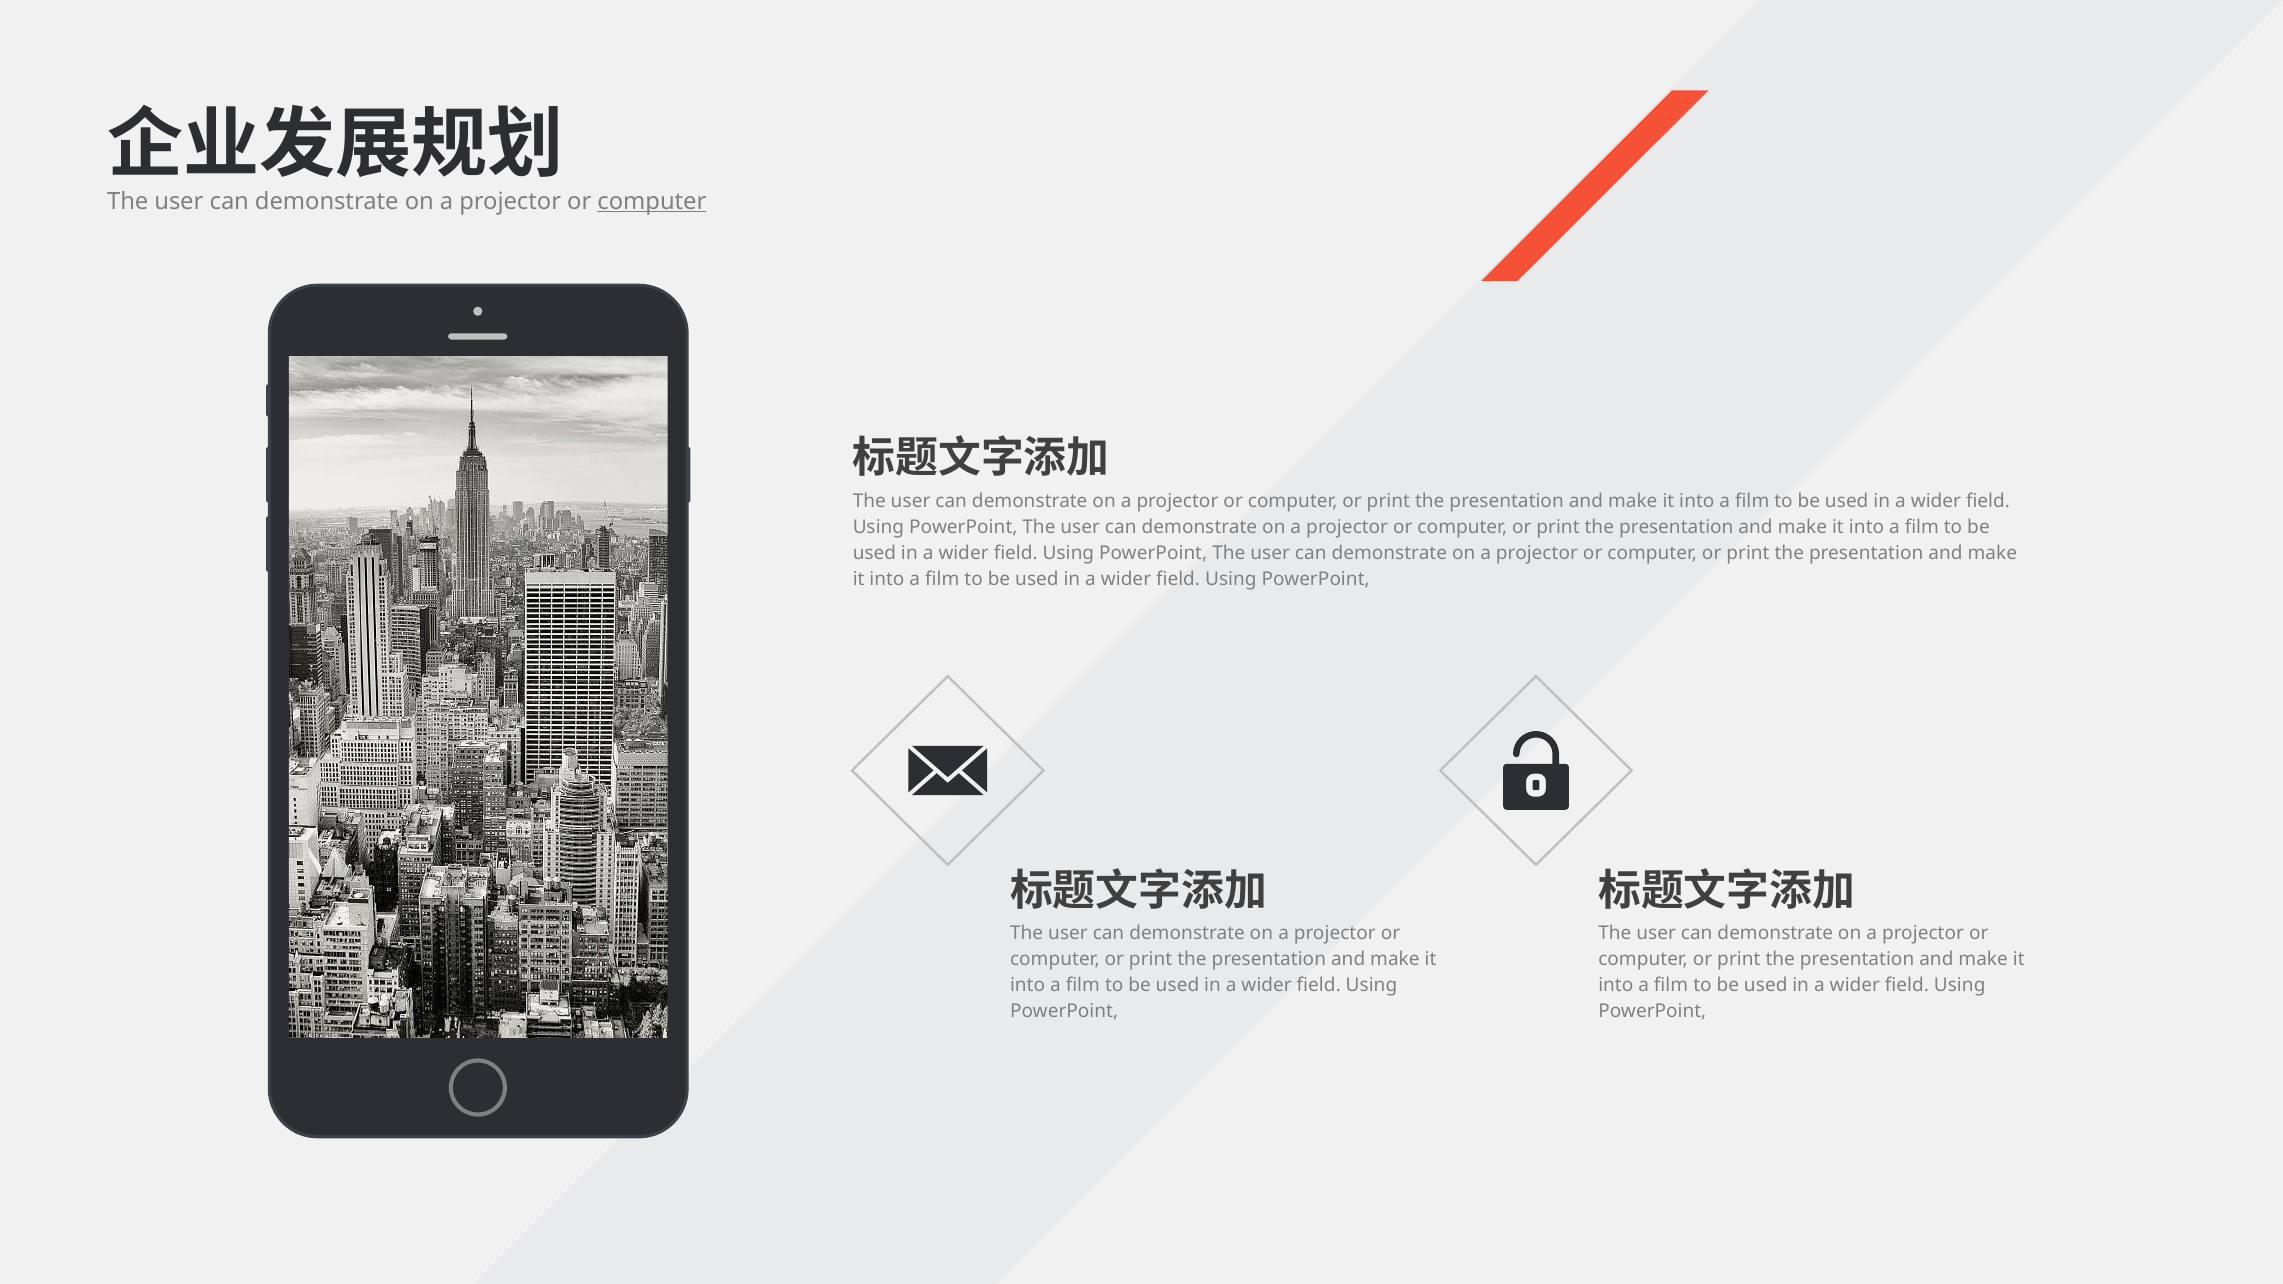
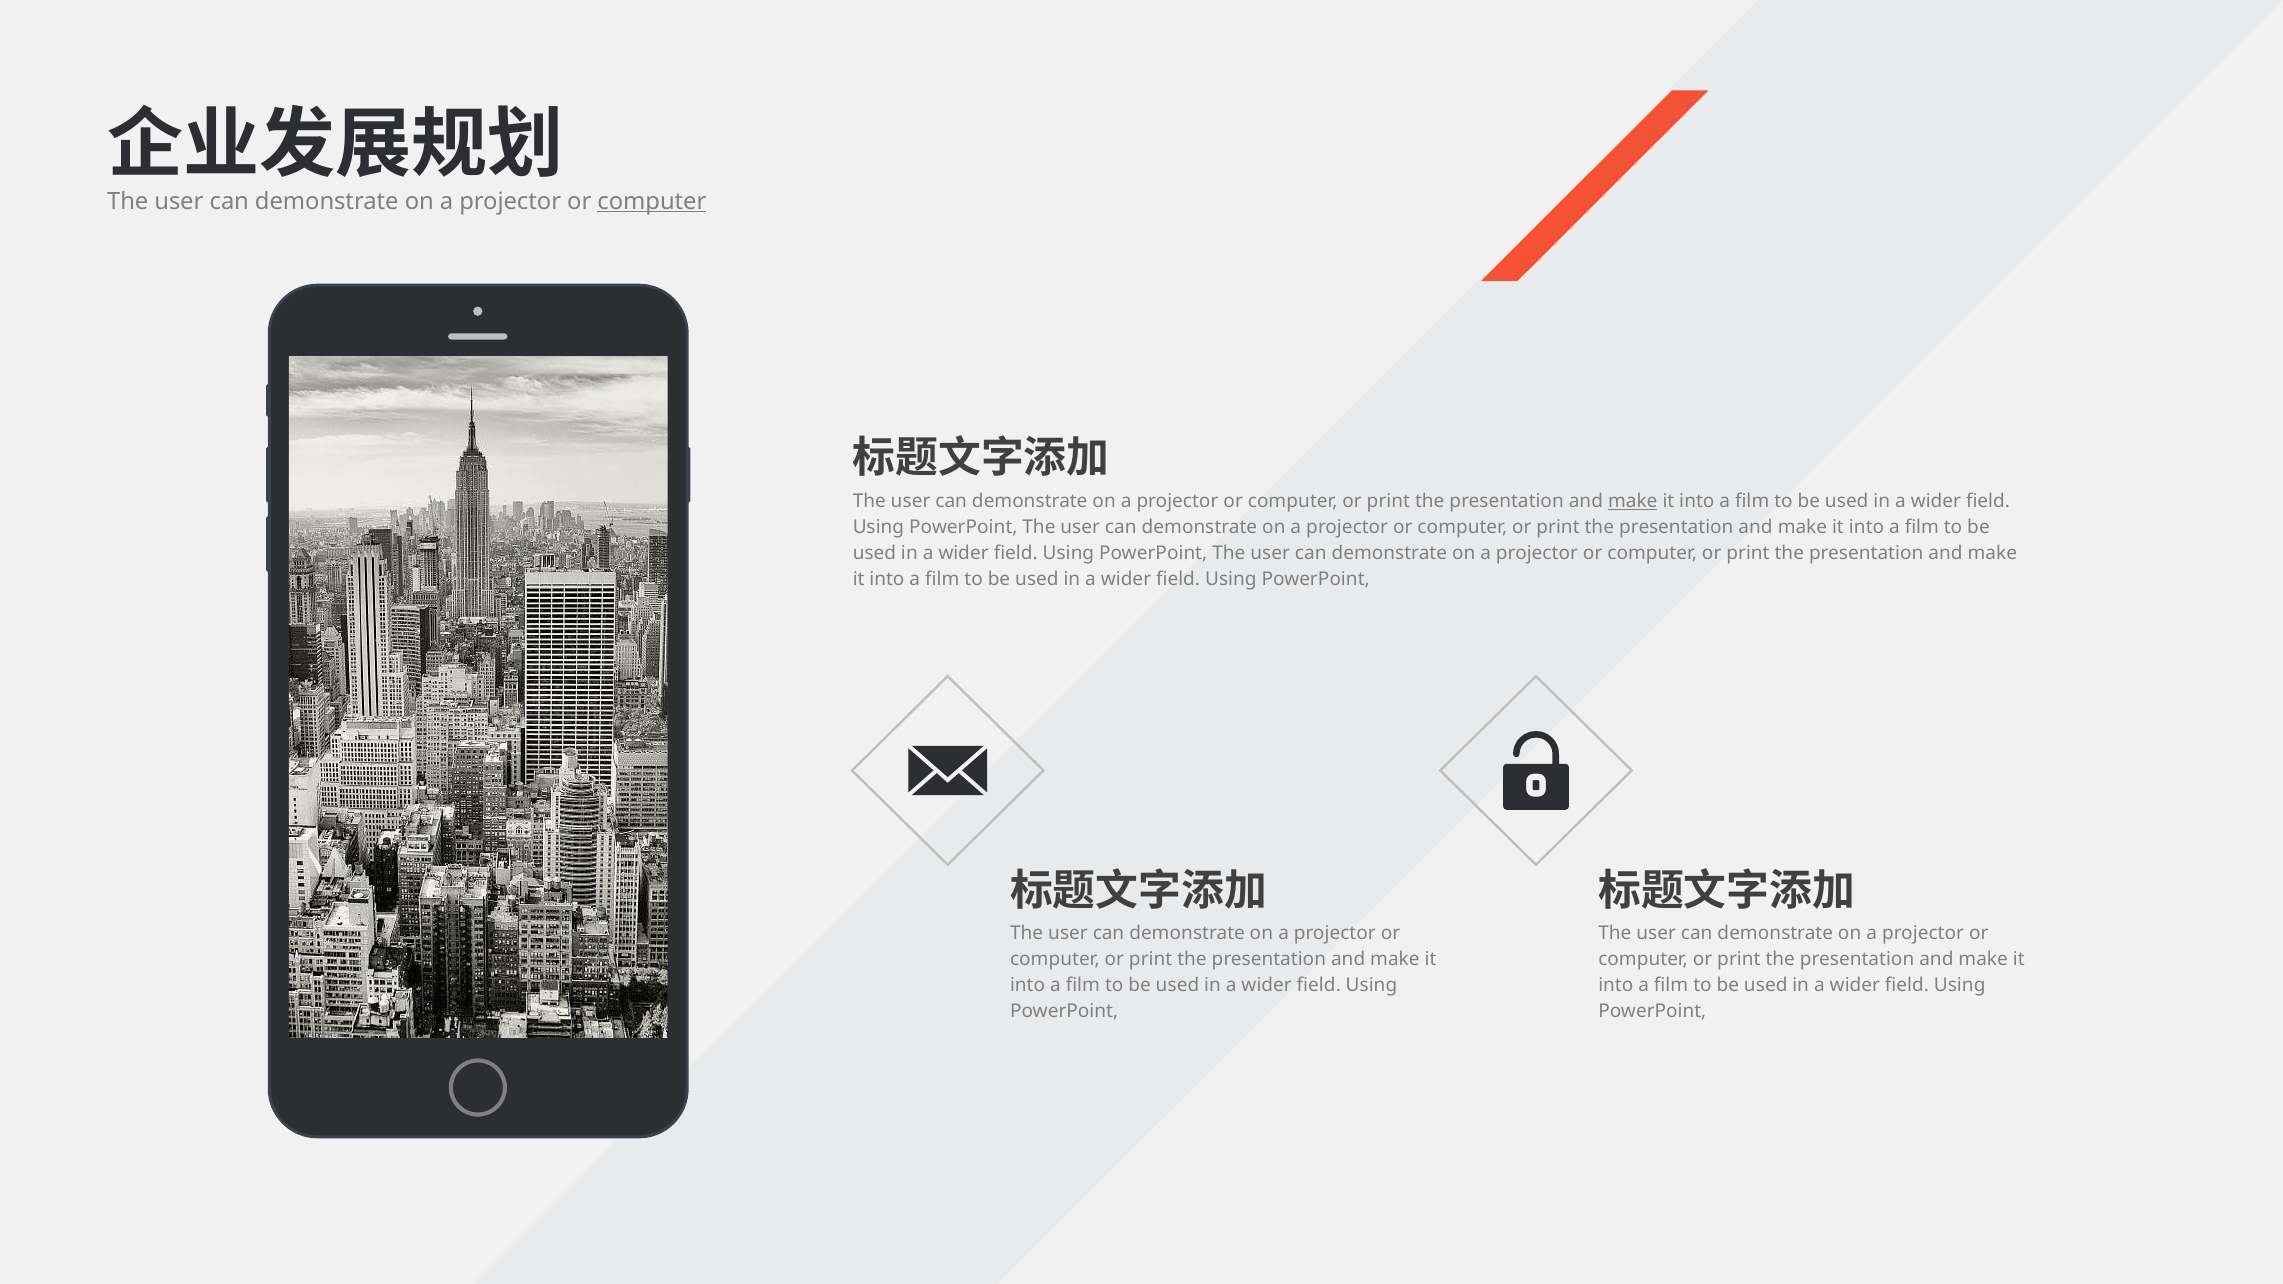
make underline: none -> present (1633, 501)
